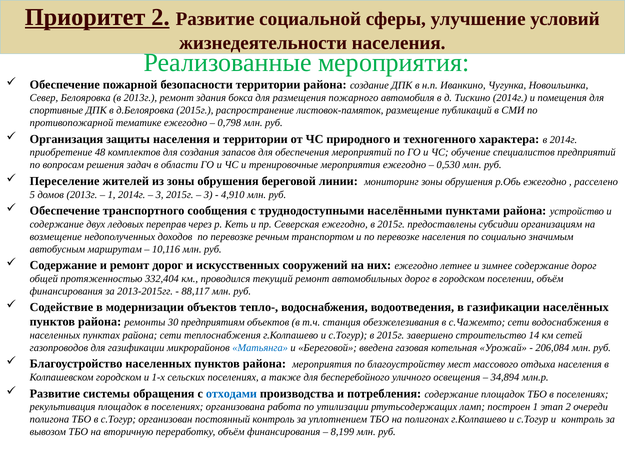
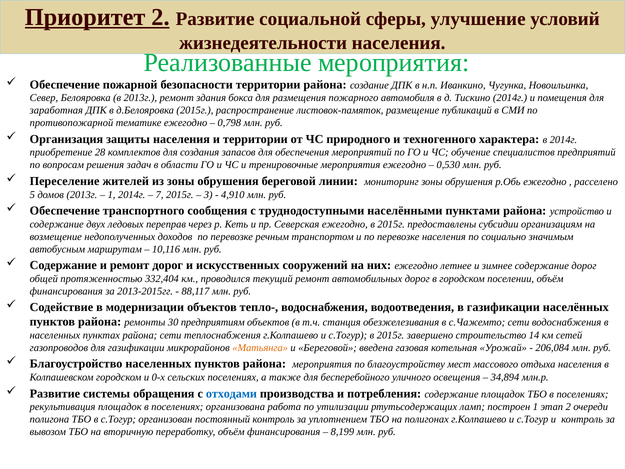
спортивные: спортивные -> заработная (56, 110)
48: 48 -> 28 (100, 152)
3: 3 -> 7 (160, 194)
Матьянга colour: blue -> orange (260, 348)
1-х: 1-х -> 0-х (158, 377)
